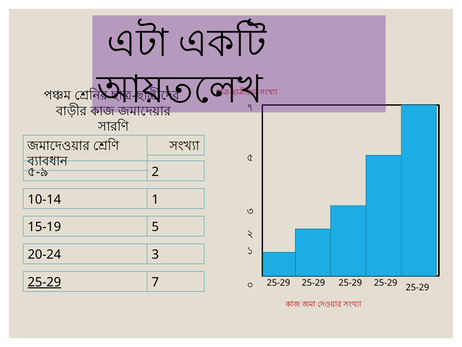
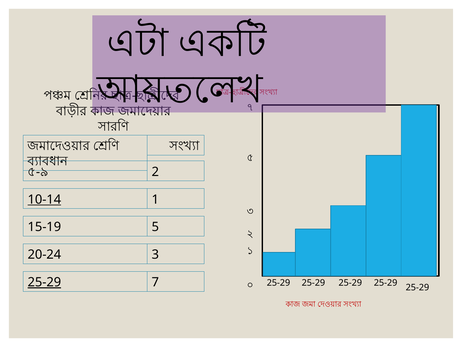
10-14 underline: none -> present (44, 199)
